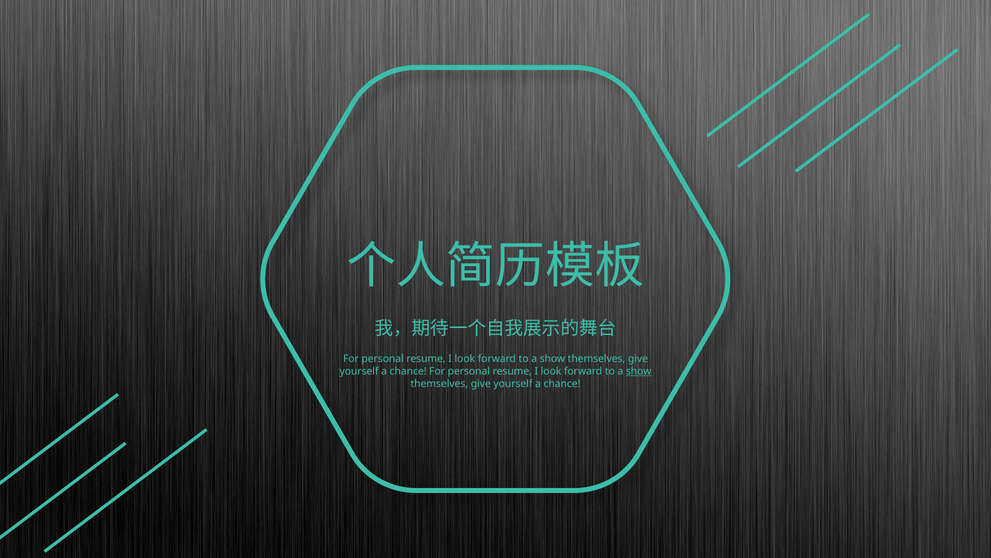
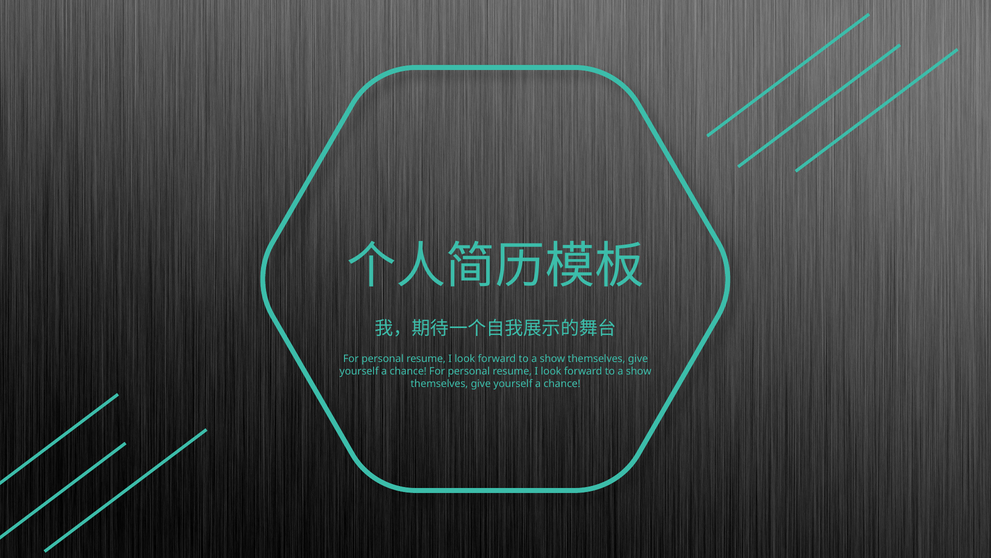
show underline: present -> none (639, 371)
